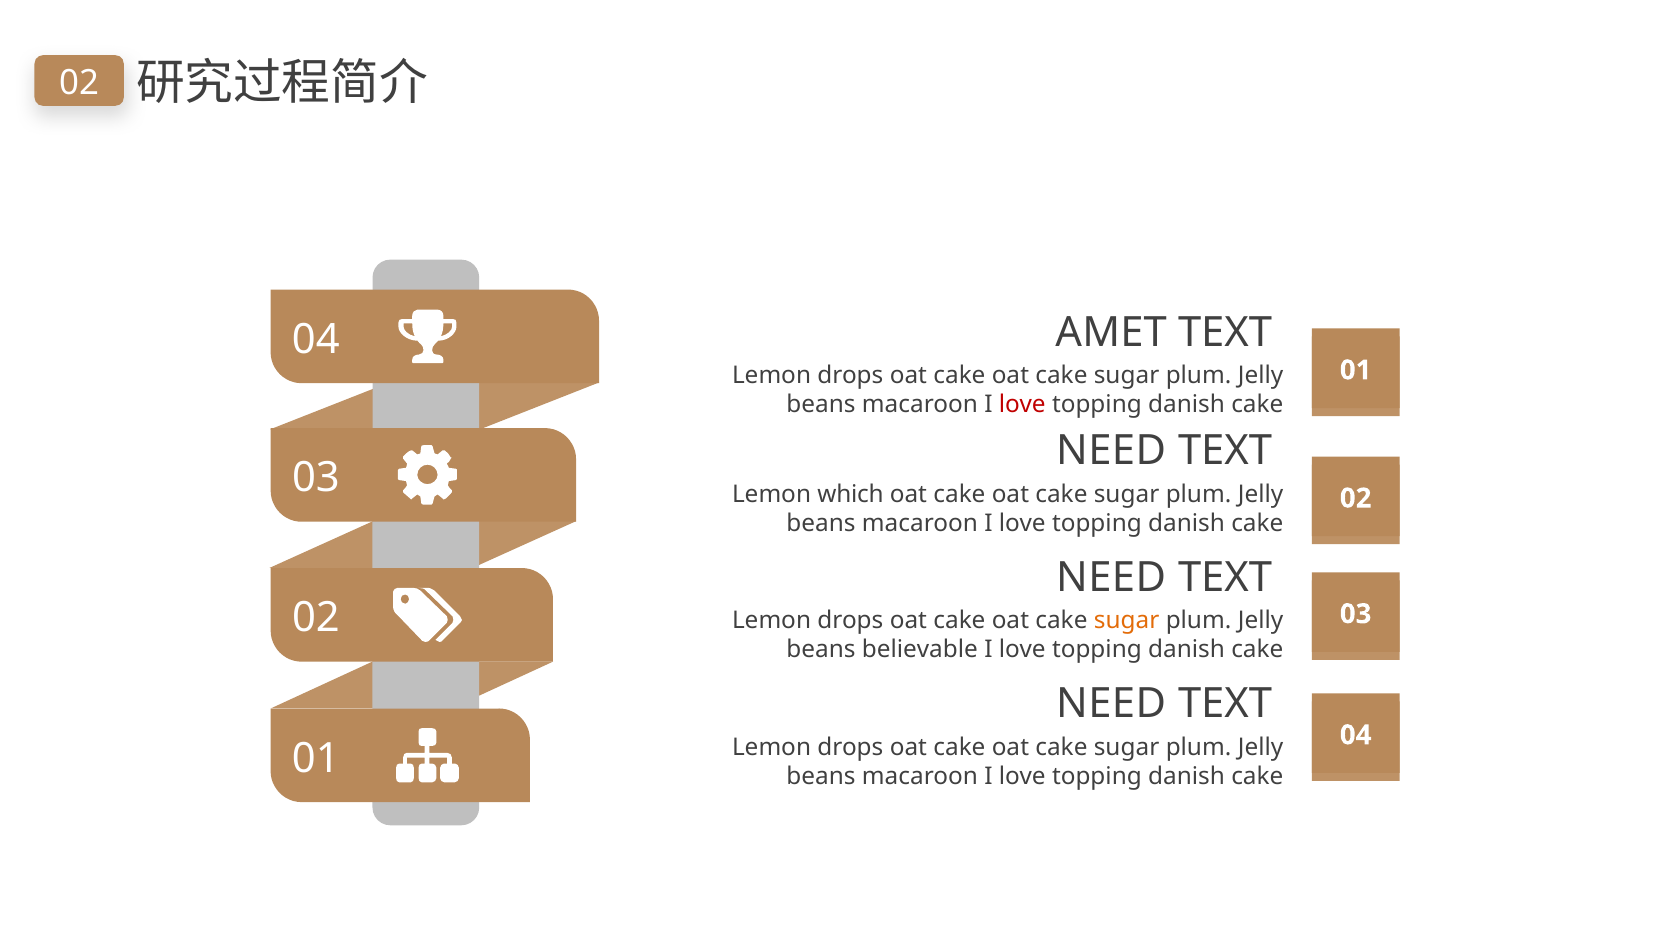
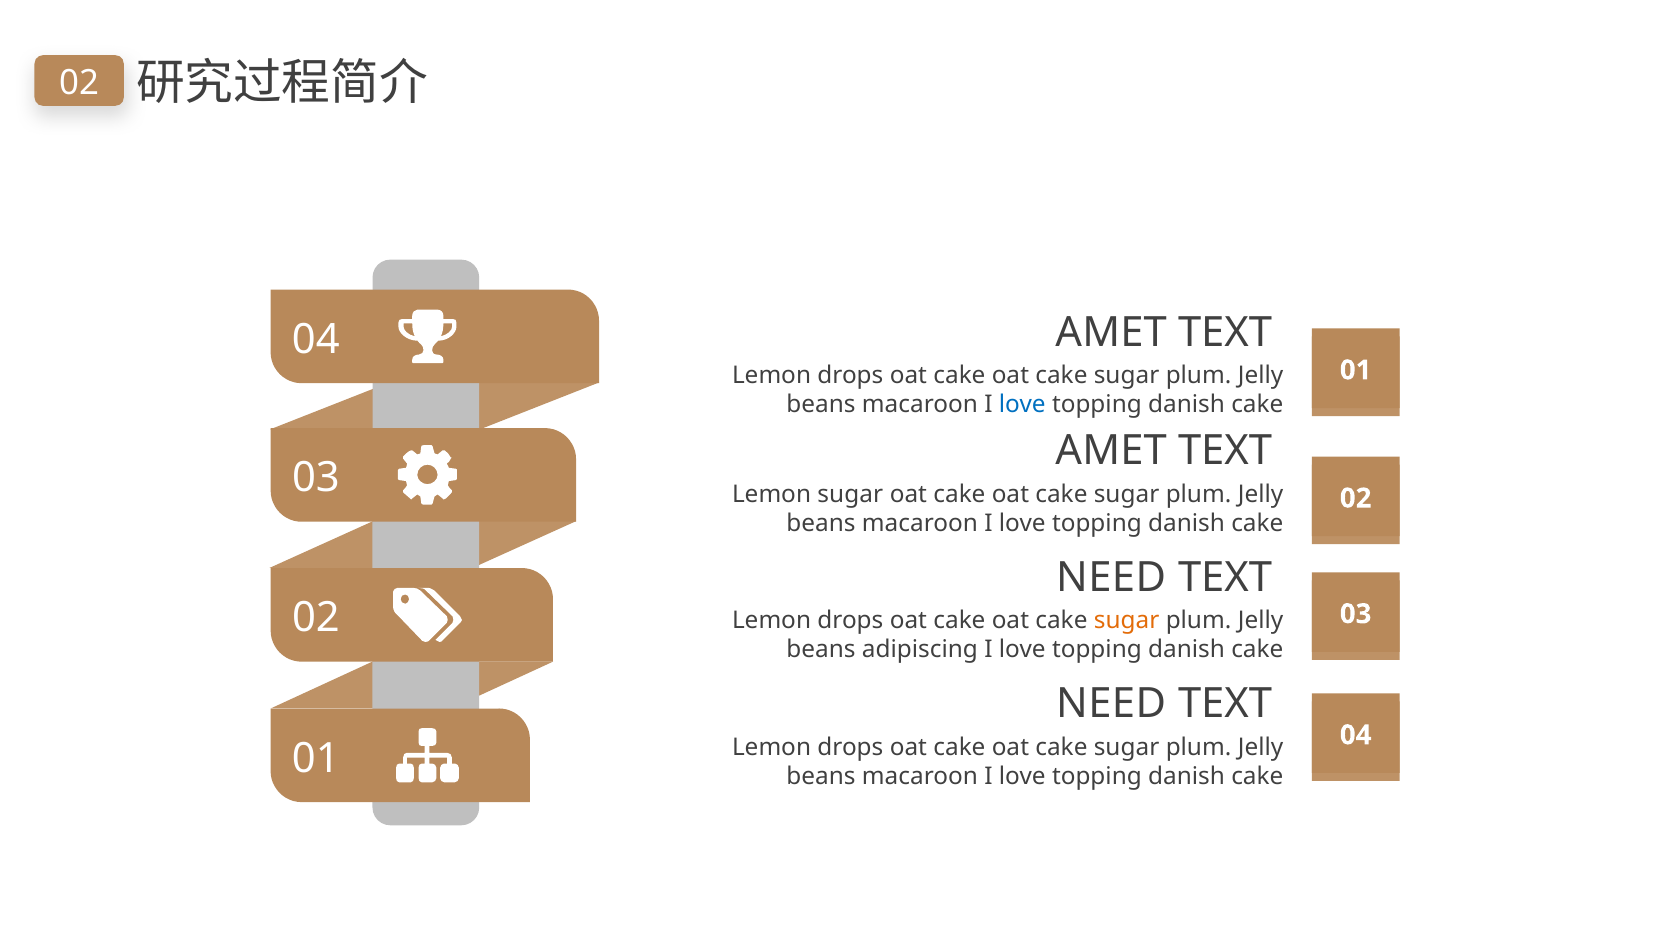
love colour: red -> blue (1022, 405)
NEED: NEED -> AMET (1111, 451)
Lemon which: which -> sugar (850, 494)
believable: believable -> adipiscing (920, 650)
